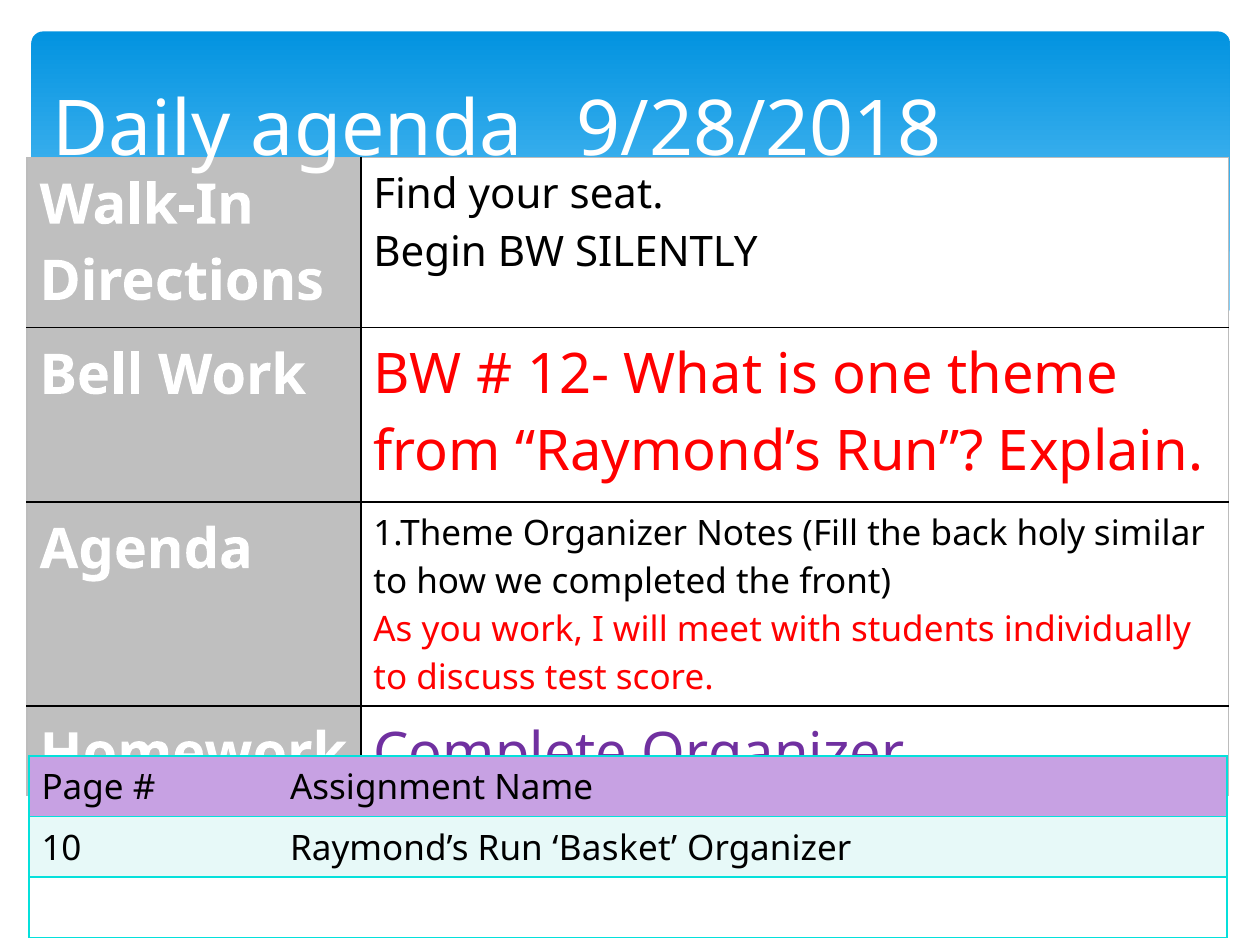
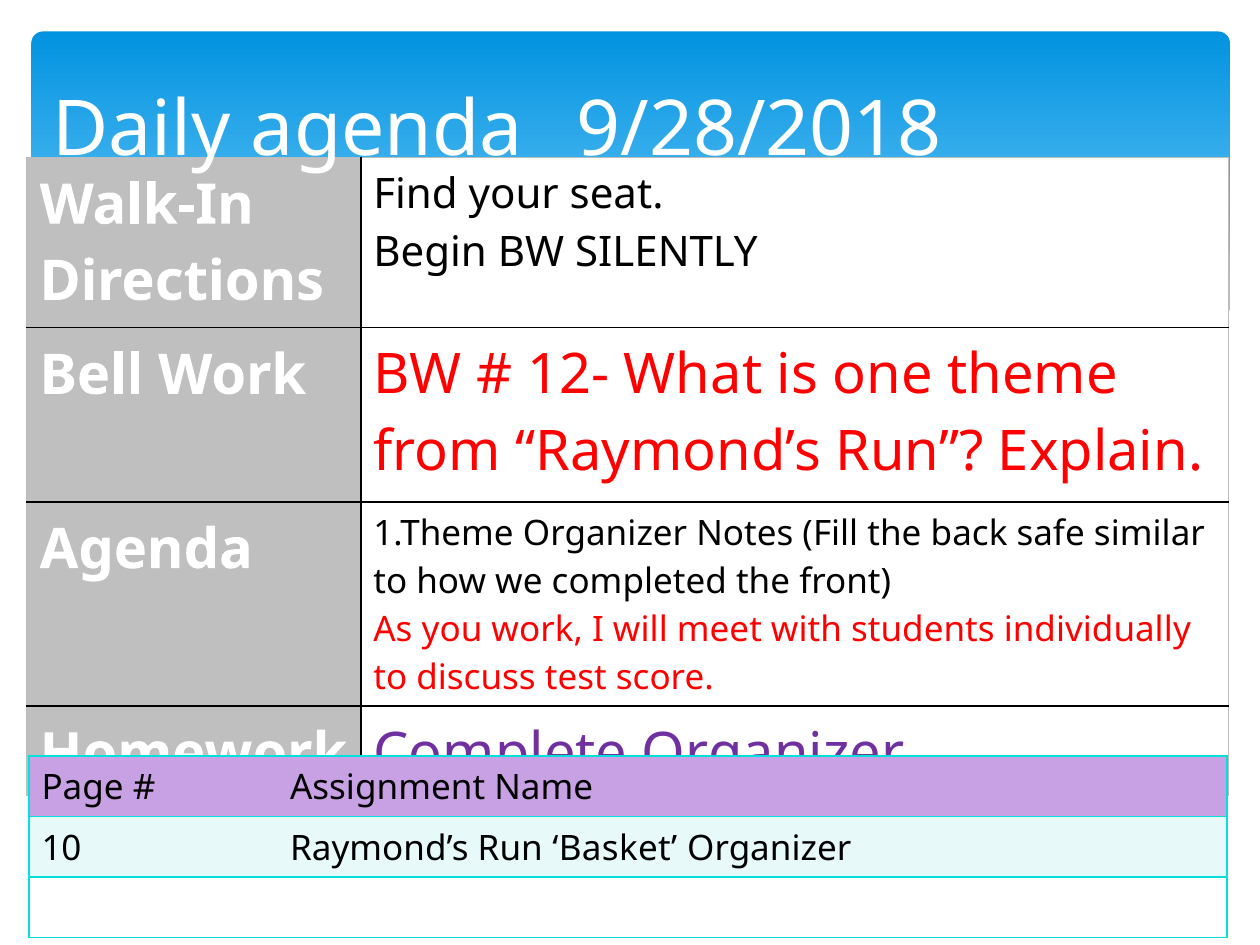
holy: holy -> safe (1051, 534)
